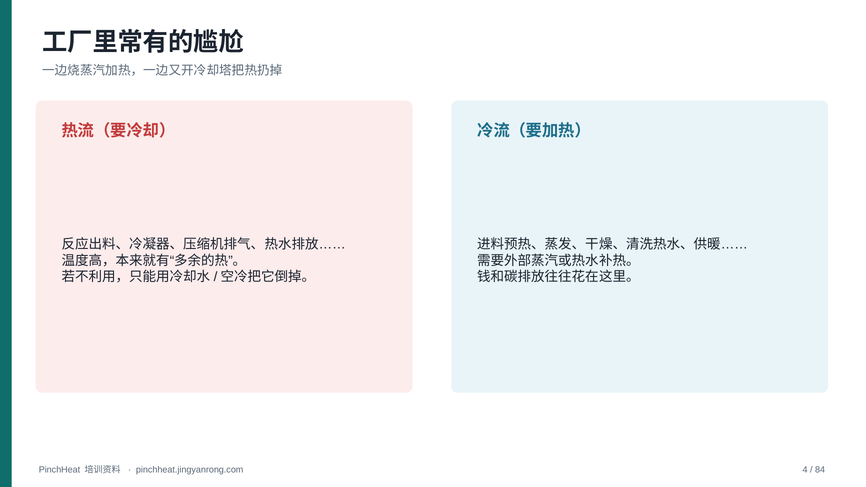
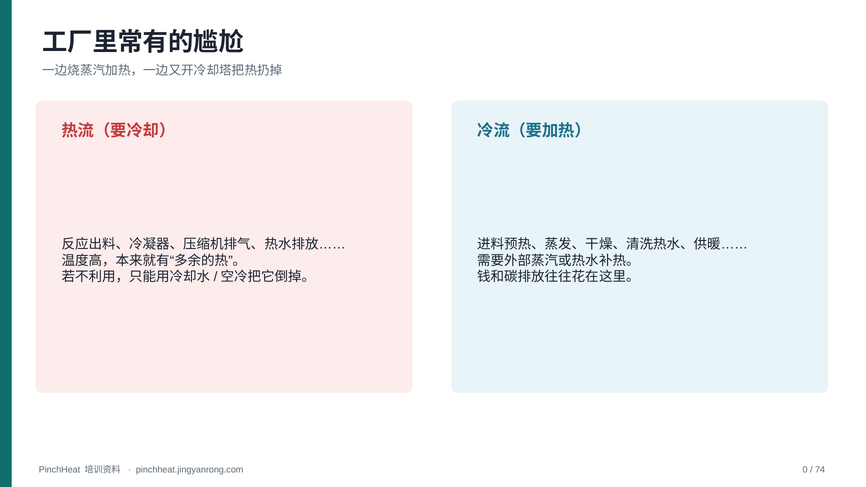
4: 4 -> 0 (805, 470)
84: 84 -> 74 (820, 470)
